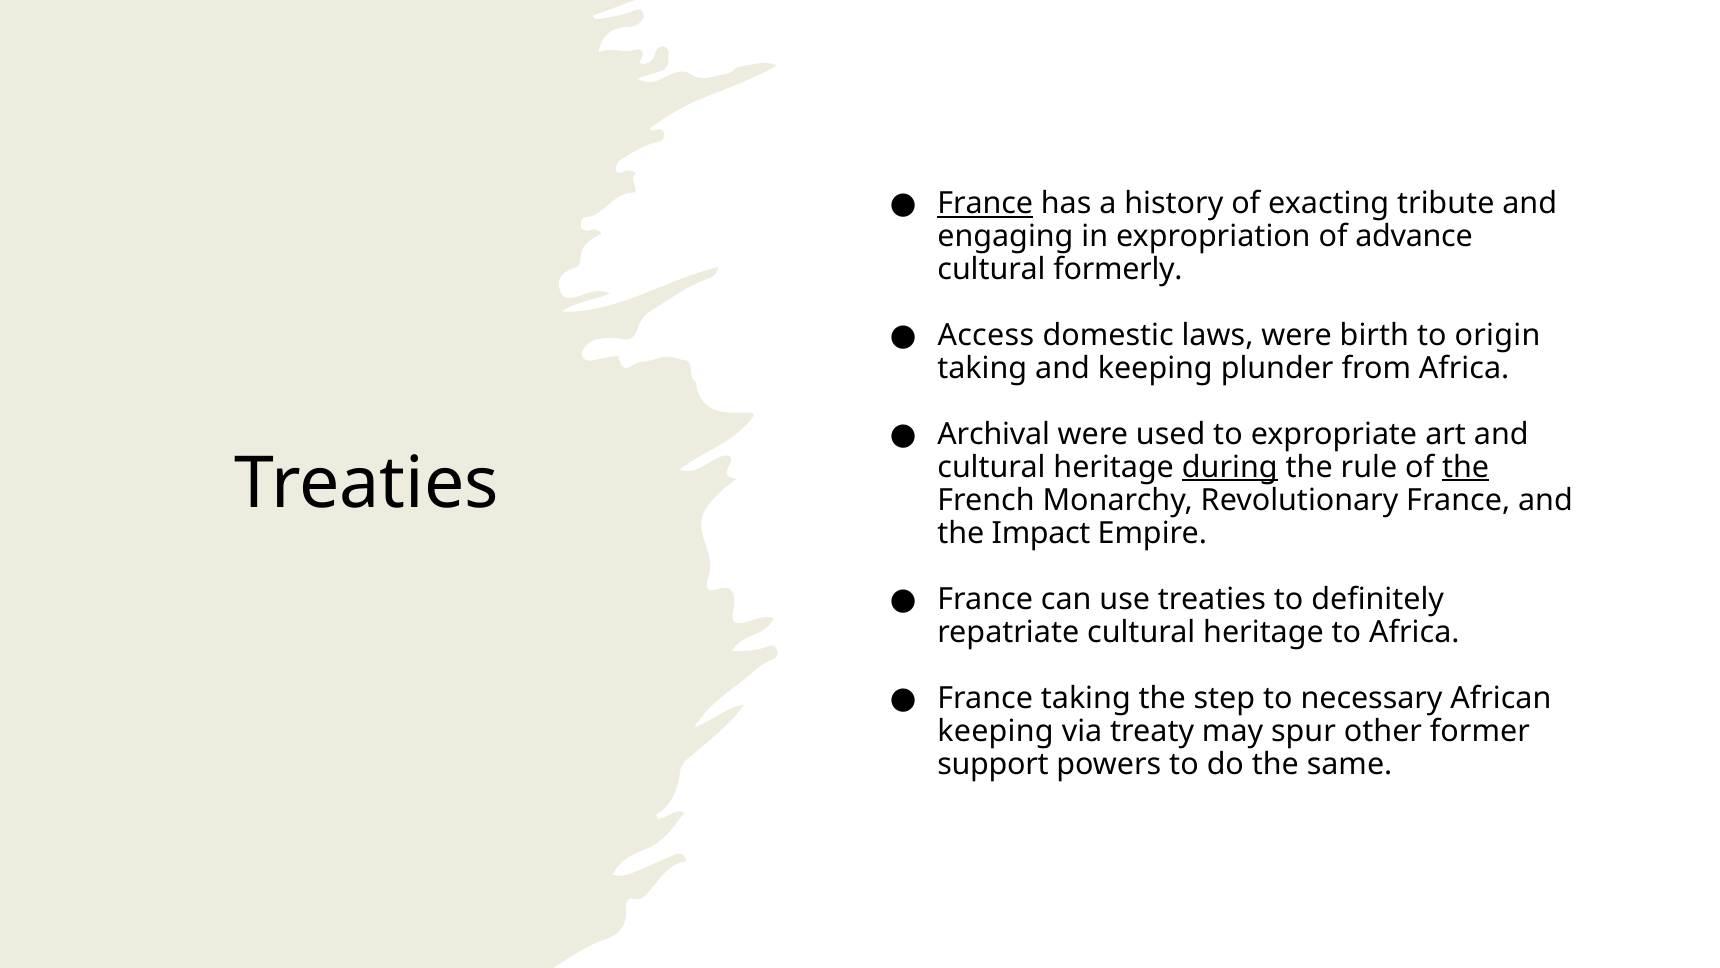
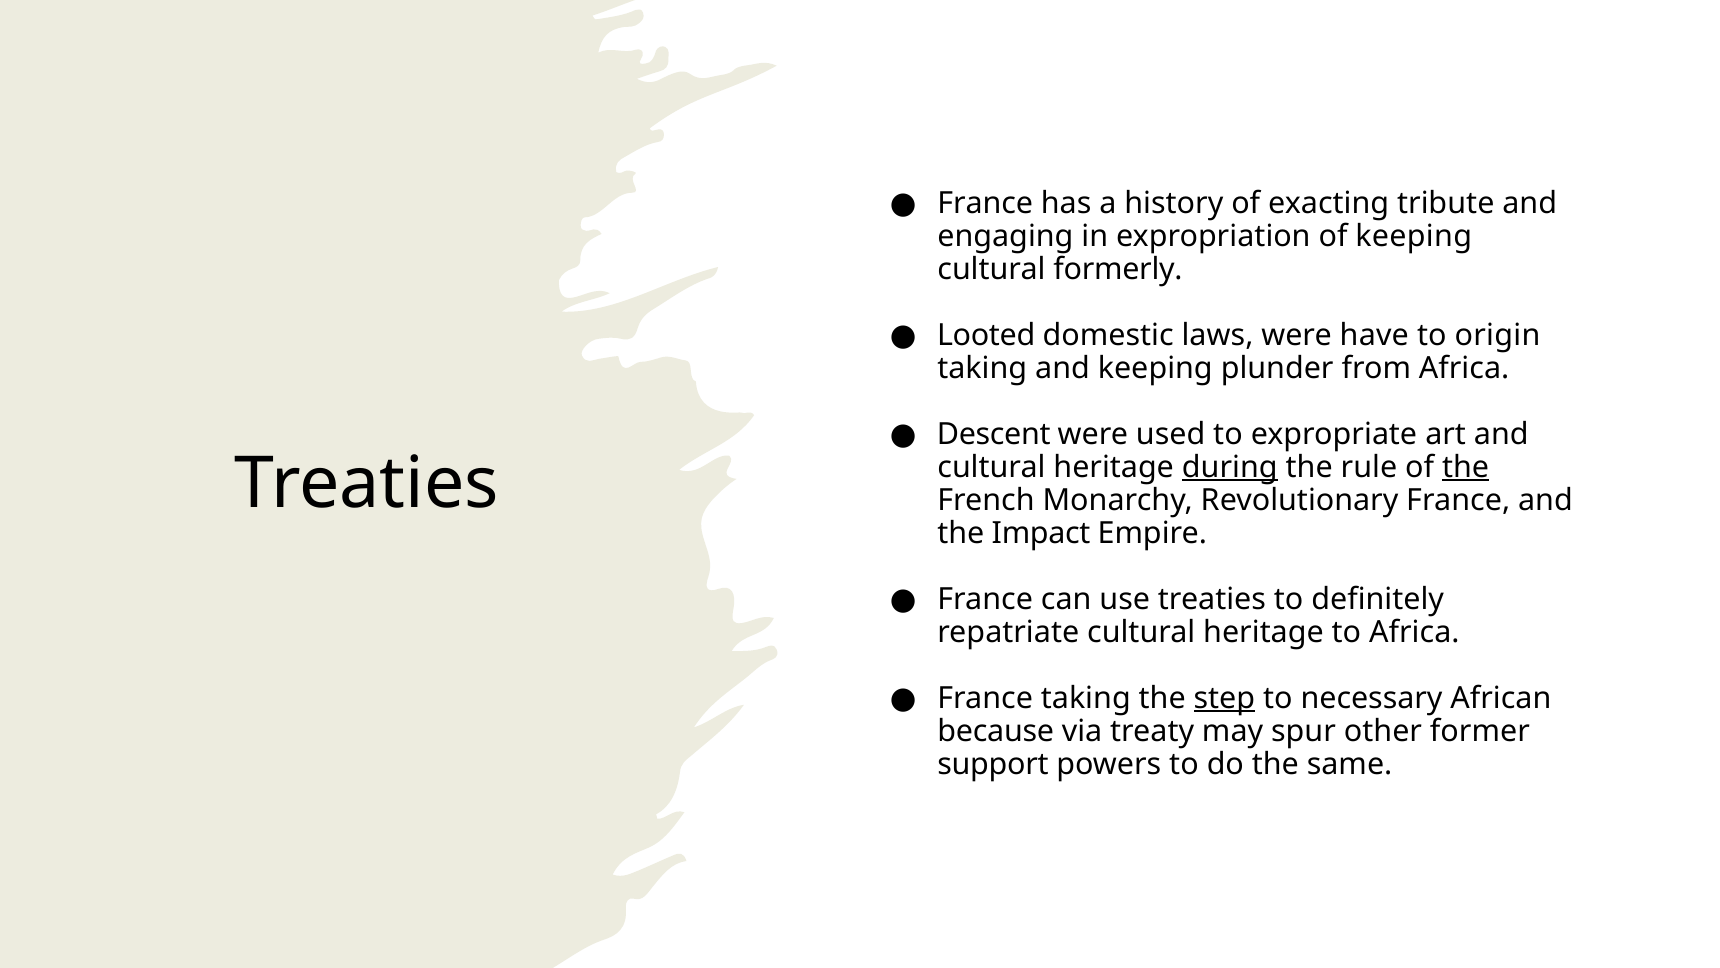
France underline: present -> none (985, 203)
of advance: advance -> keeping (1414, 236)
Access: Access -> Looted (986, 335)
birth: birth -> have (1374, 335)
Archival: Archival -> Descent (994, 434)
step underline: none -> present (1224, 698)
keeping: keeping -> because (996, 731)
